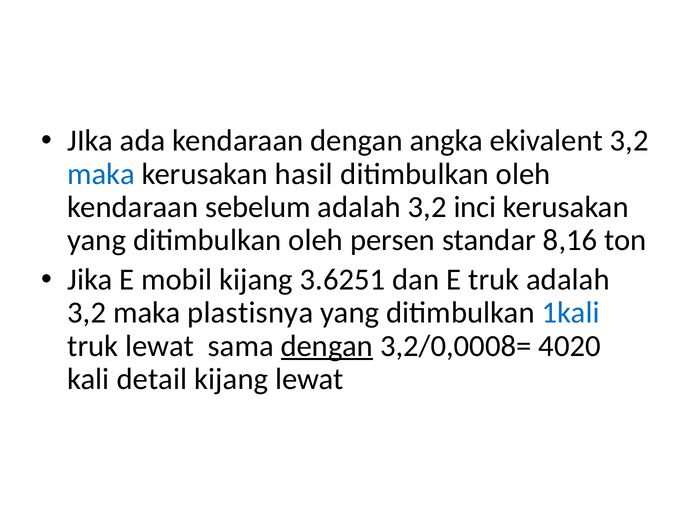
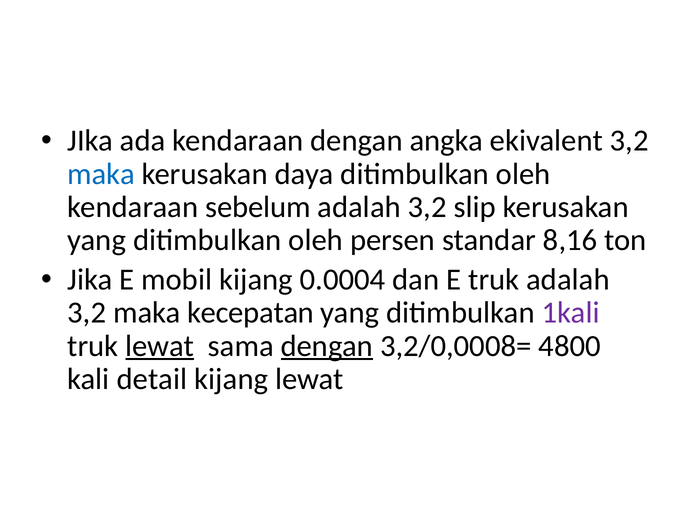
hasil: hasil -> daya (304, 174)
inci: inci -> slip (475, 207)
3.6251: 3.6251 -> 0.0004 (343, 280)
plastisnya: plastisnya -> kecepatan (251, 313)
1kali colour: blue -> purple (571, 313)
lewat underline: none -> present (160, 346)
4020: 4020 -> 4800 (570, 346)
